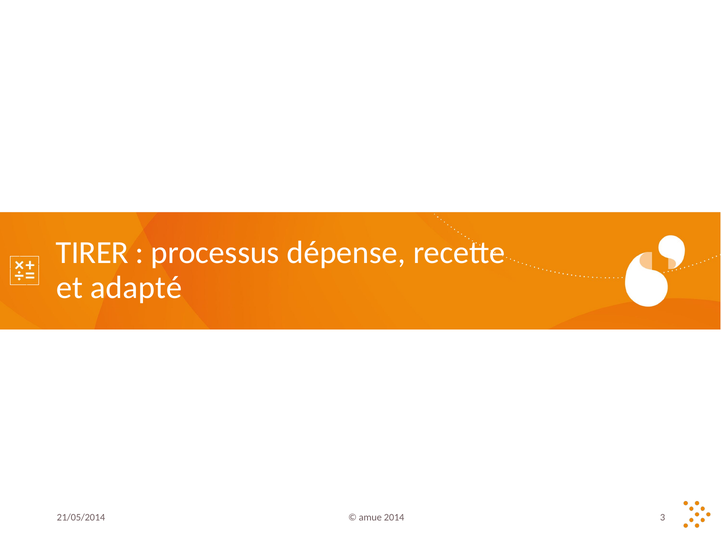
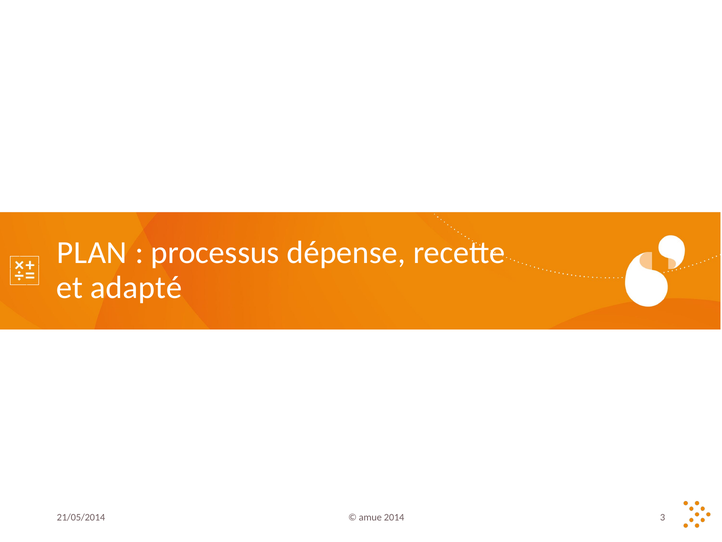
TIRER: TIRER -> PLAN (92, 253)
